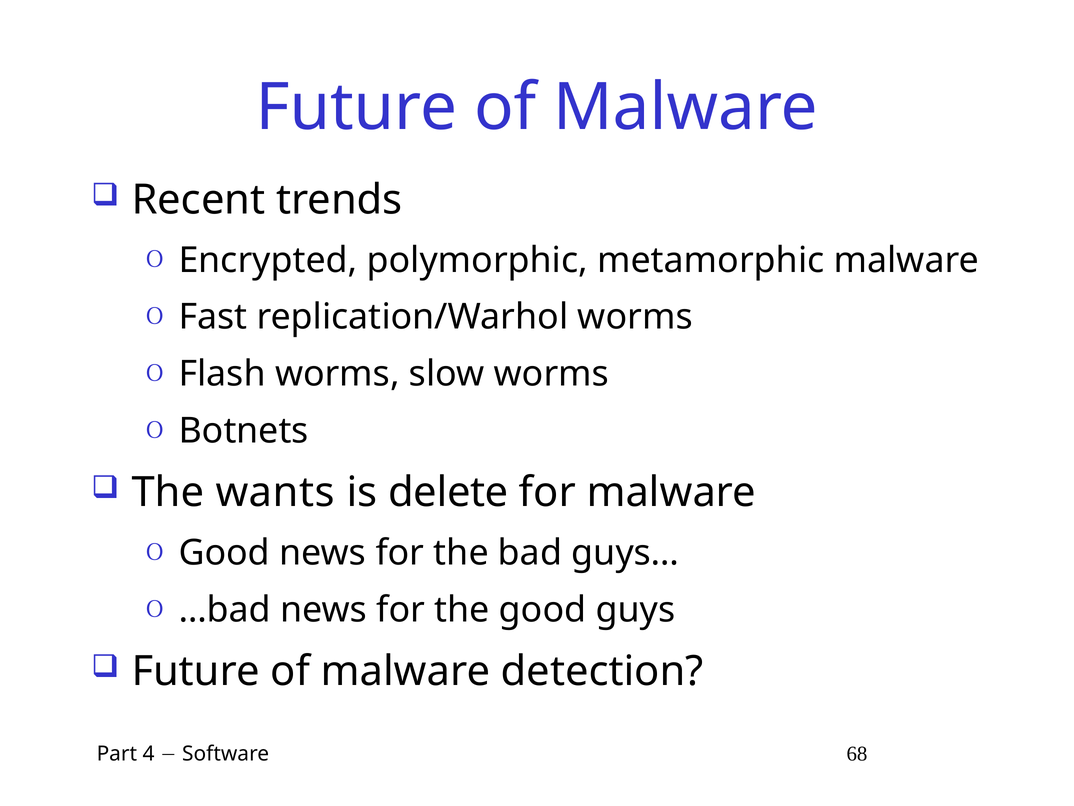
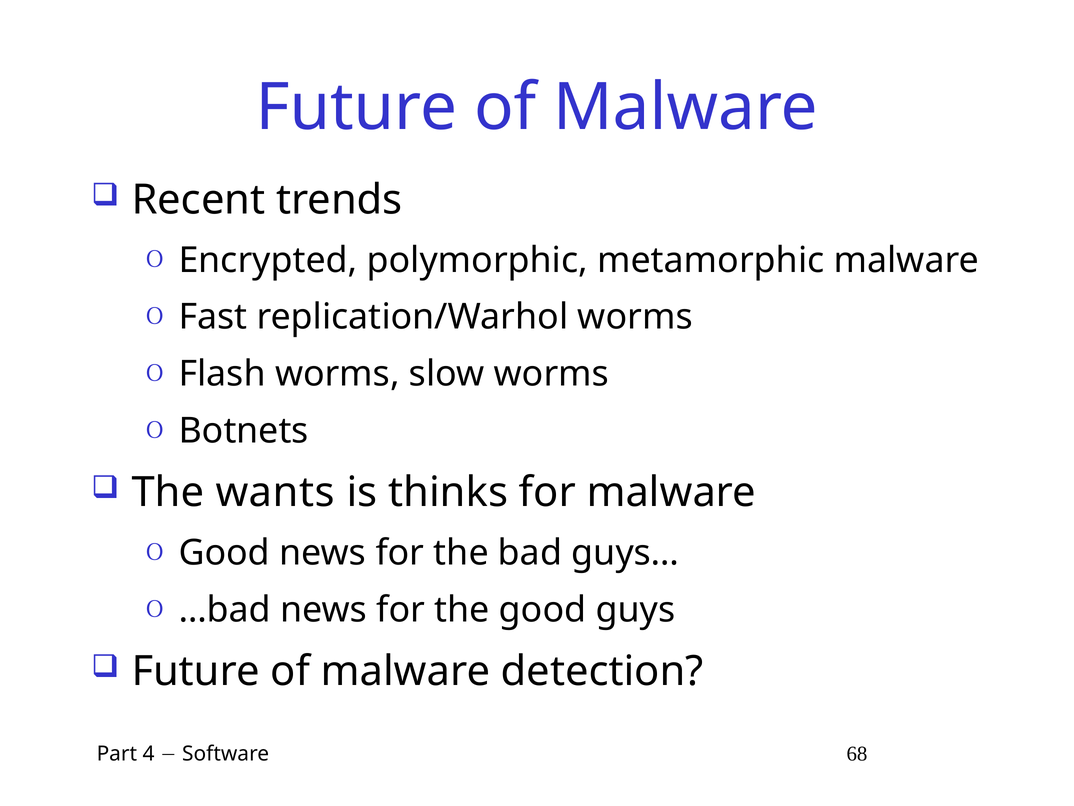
delete: delete -> thinks (448, 492)
